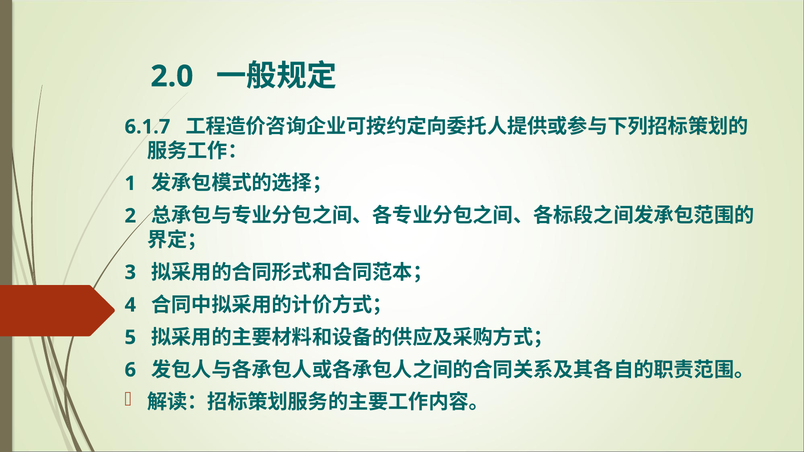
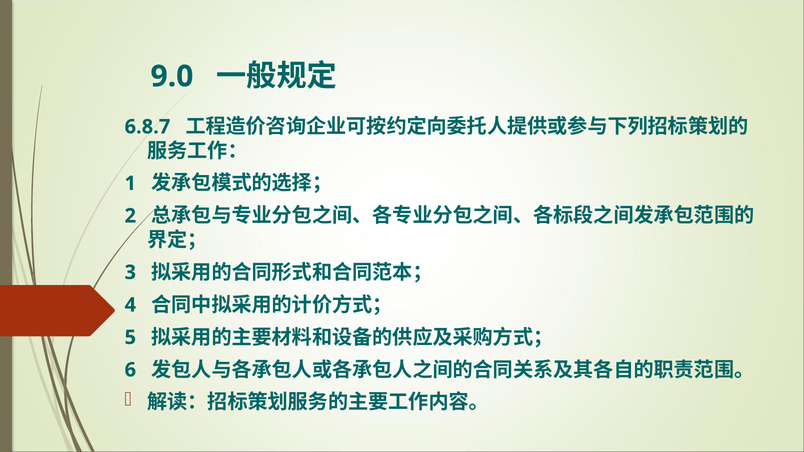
2.0: 2.0 -> 9.0 (172, 76)
6.1.7: 6.1.7 -> 6.8.7 (147, 127)
